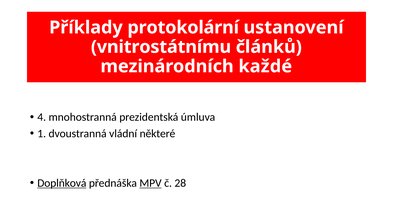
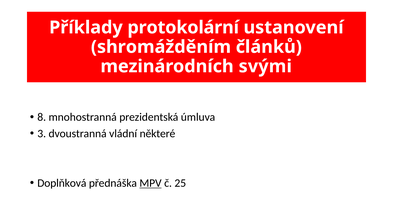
vnitrostátnímu: vnitrostátnímu -> shromážděním (161, 47)
každé: každé -> svými (265, 66)
4: 4 -> 8 (42, 117)
1: 1 -> 3 (42, 134)
Doplňková underline: present -> none (62, 183)
28: 28 -> 25 (180, 183)
